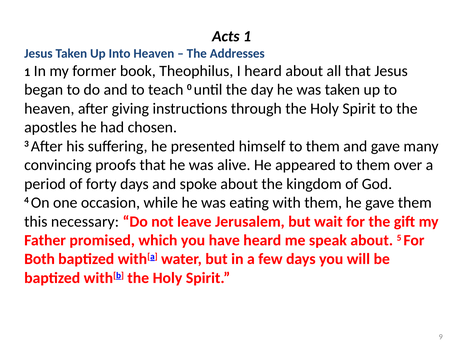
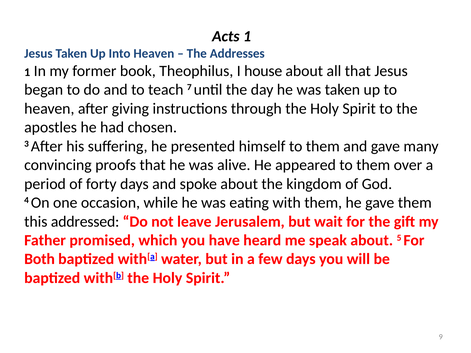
I heard: heard -> house (263, 71)
0: 0 -> 7 (189, 87)
necessary: necessary -> addressed (85, 222)
